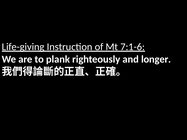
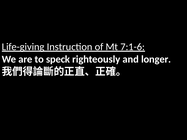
plank: plank -> speck (58, 59)
